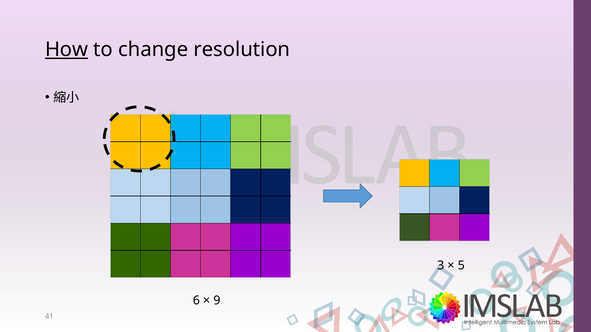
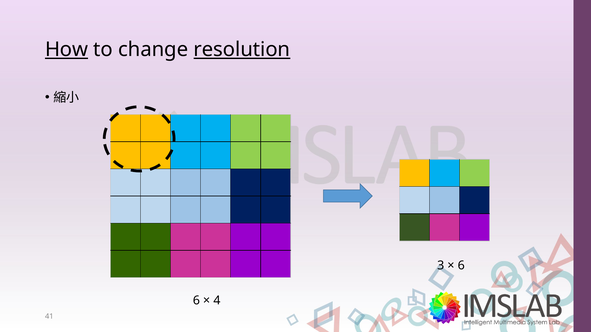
resolution underline: none -> present (242, 50)
5: 5 -> 6 (461, 266)
9: 9 -> 4 (217, 301)
